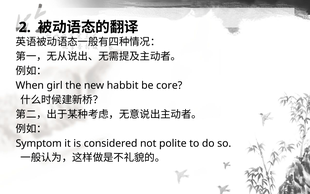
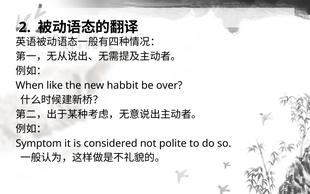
girl: girl -> like (55, 85)
core: core -> over (169, 85)
